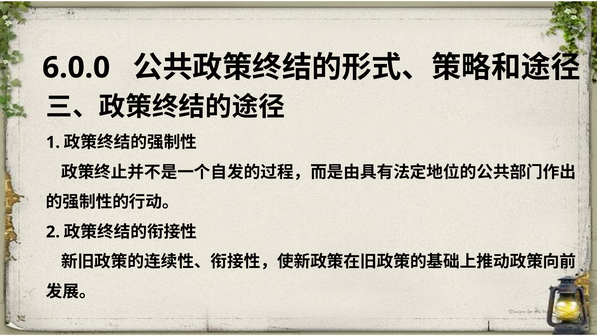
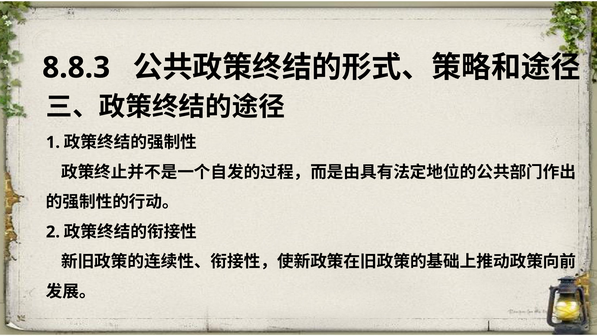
6.0.0: 6.0.0 -> 8.8.3 (76, 68)
